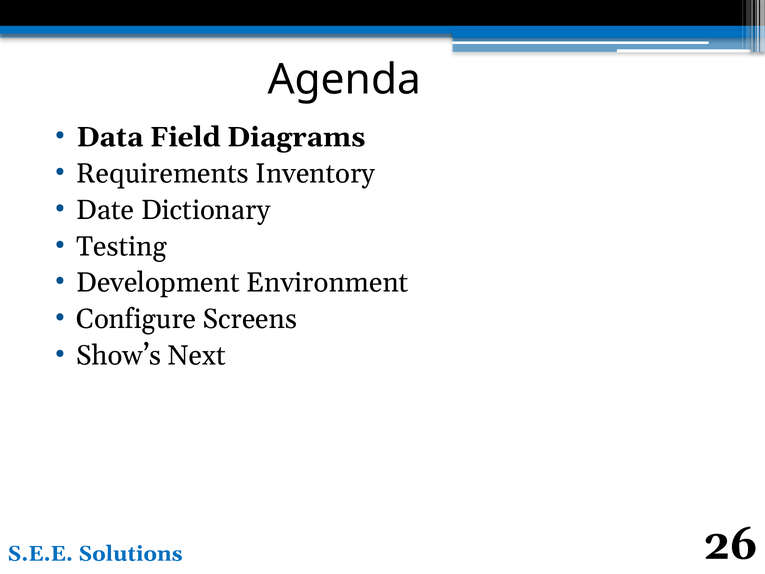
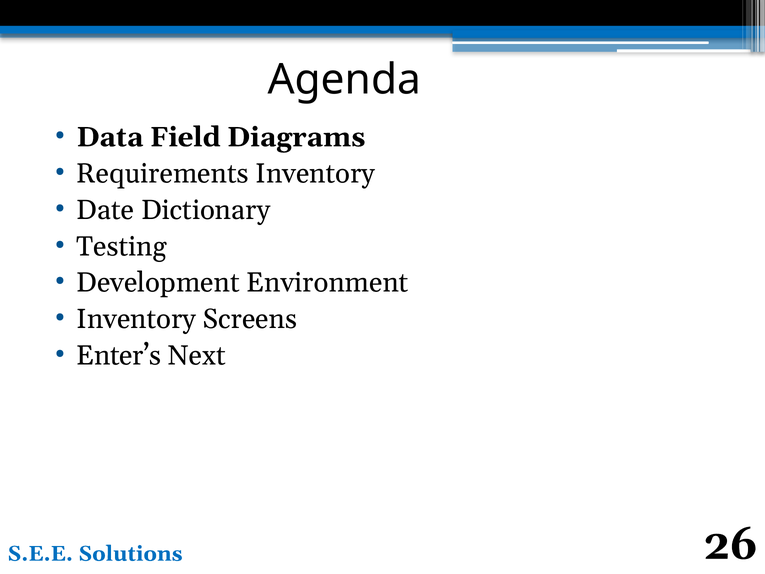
Configure: Configure -> Inventory (136, 319)
Show’s: Show’s -> Enter’s (119, 356)
